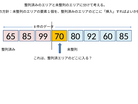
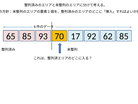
99: 99 -> 93 (43, 36)
80: 80 -> 17 (75, 36)
60: 60 -> 62 (108, 36)
